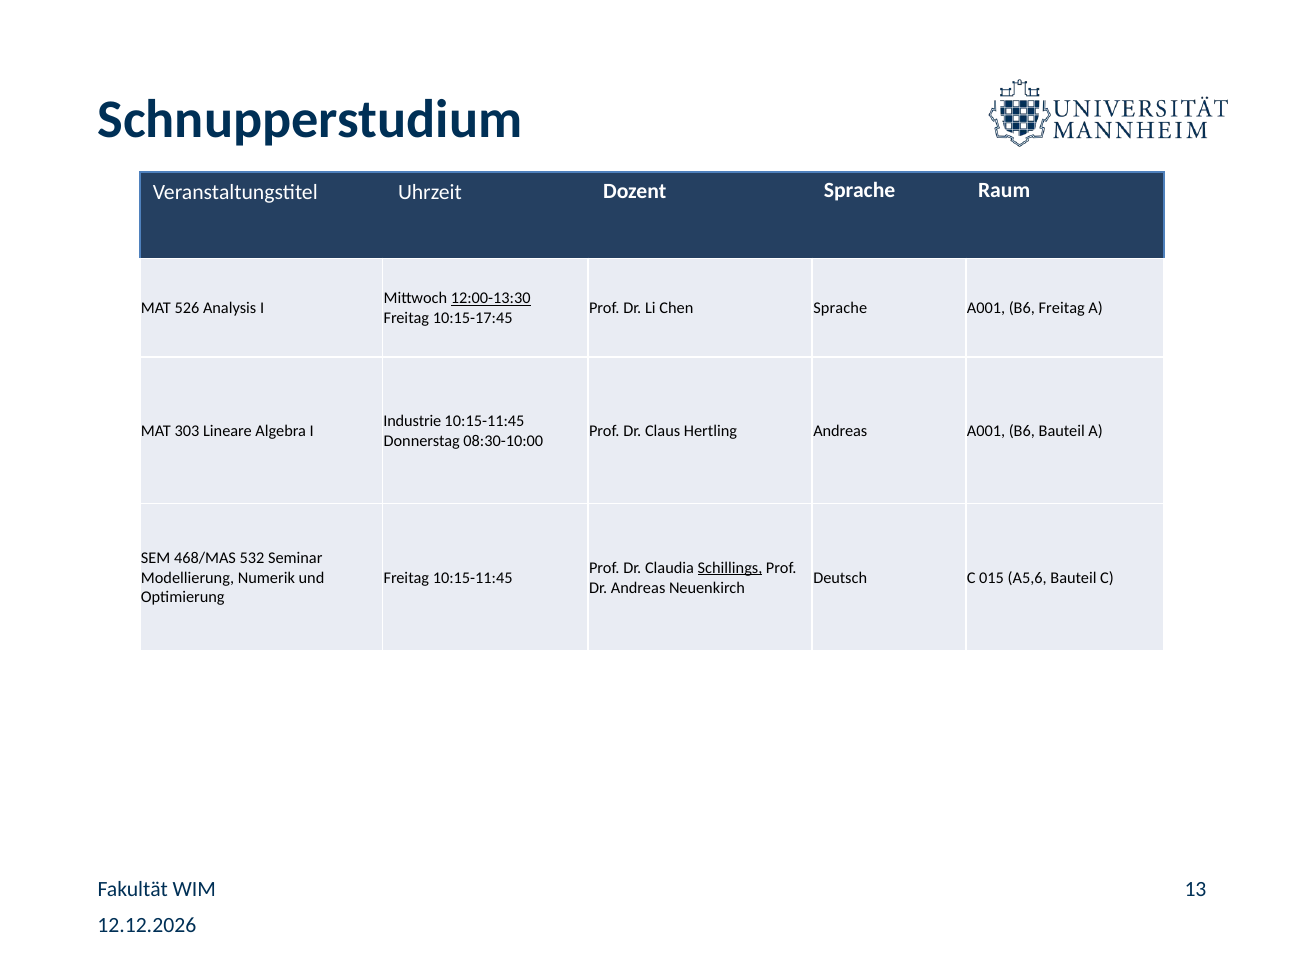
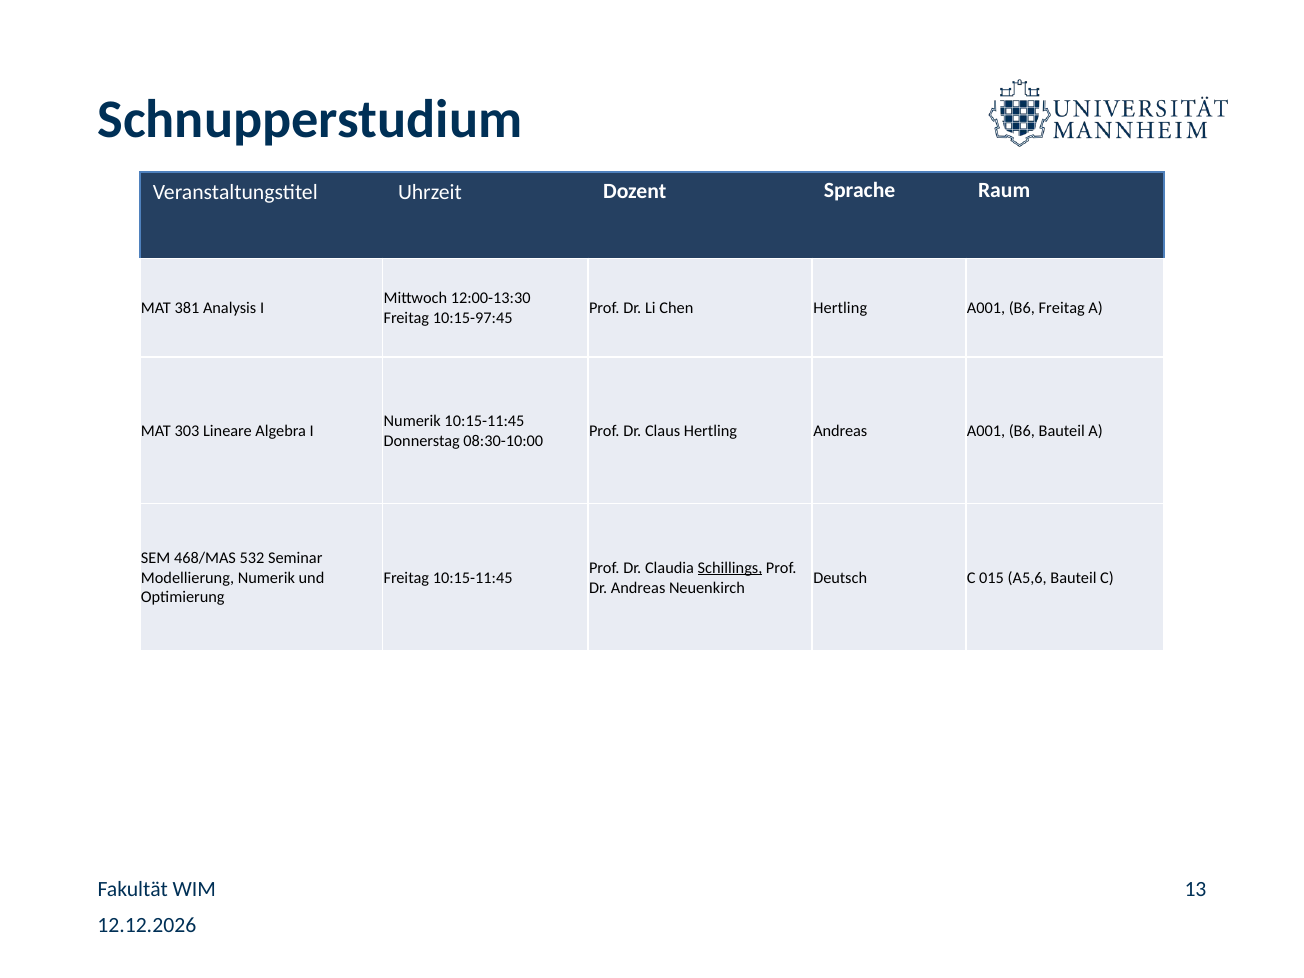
12:00-13:30 underline: present -> none (491, 299)
526: 526 -> 381 (187, 308)
Chen Sprache: Sprache -> Hertling (840, 308)
10:15-17:45: 10:15-17:45 -> 10:15-97:45 (473, 318)
Industrie: Industrie -> Numerik (412, 421)
